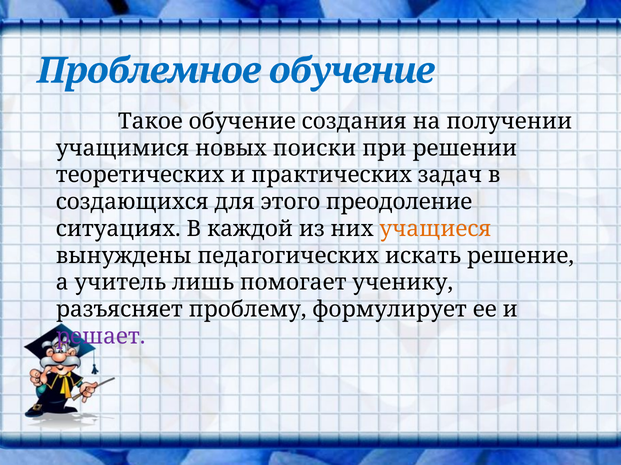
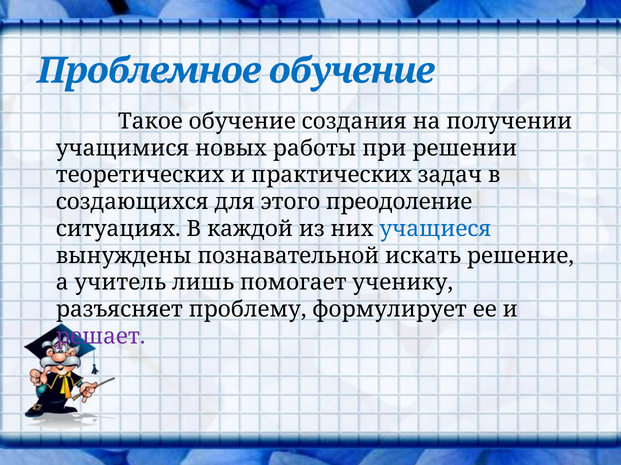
поиски: поиски -> работы (315, 148)
учащиеся colour: orange -> blue (435, 229)
педагогических: педагогических -> познавательной (288, 256)
